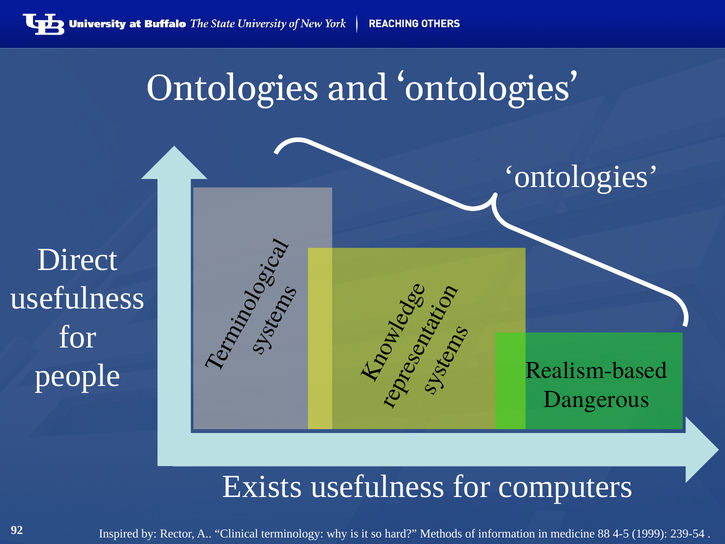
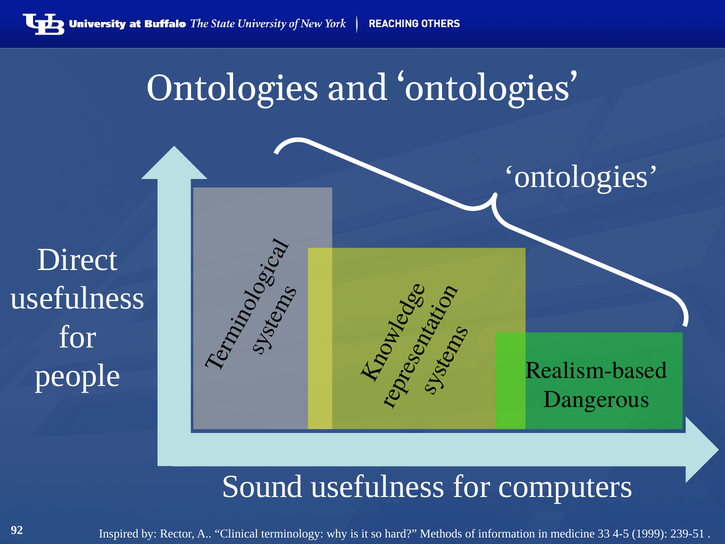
Exists: Exists -> Sound (262, 486)
88: 88 -> 33 (604, 533)
239-54: 239-54 -> 239-51 (687, 533)
